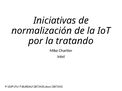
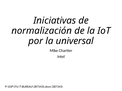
tratando: tratando -> universal (75, 41)
